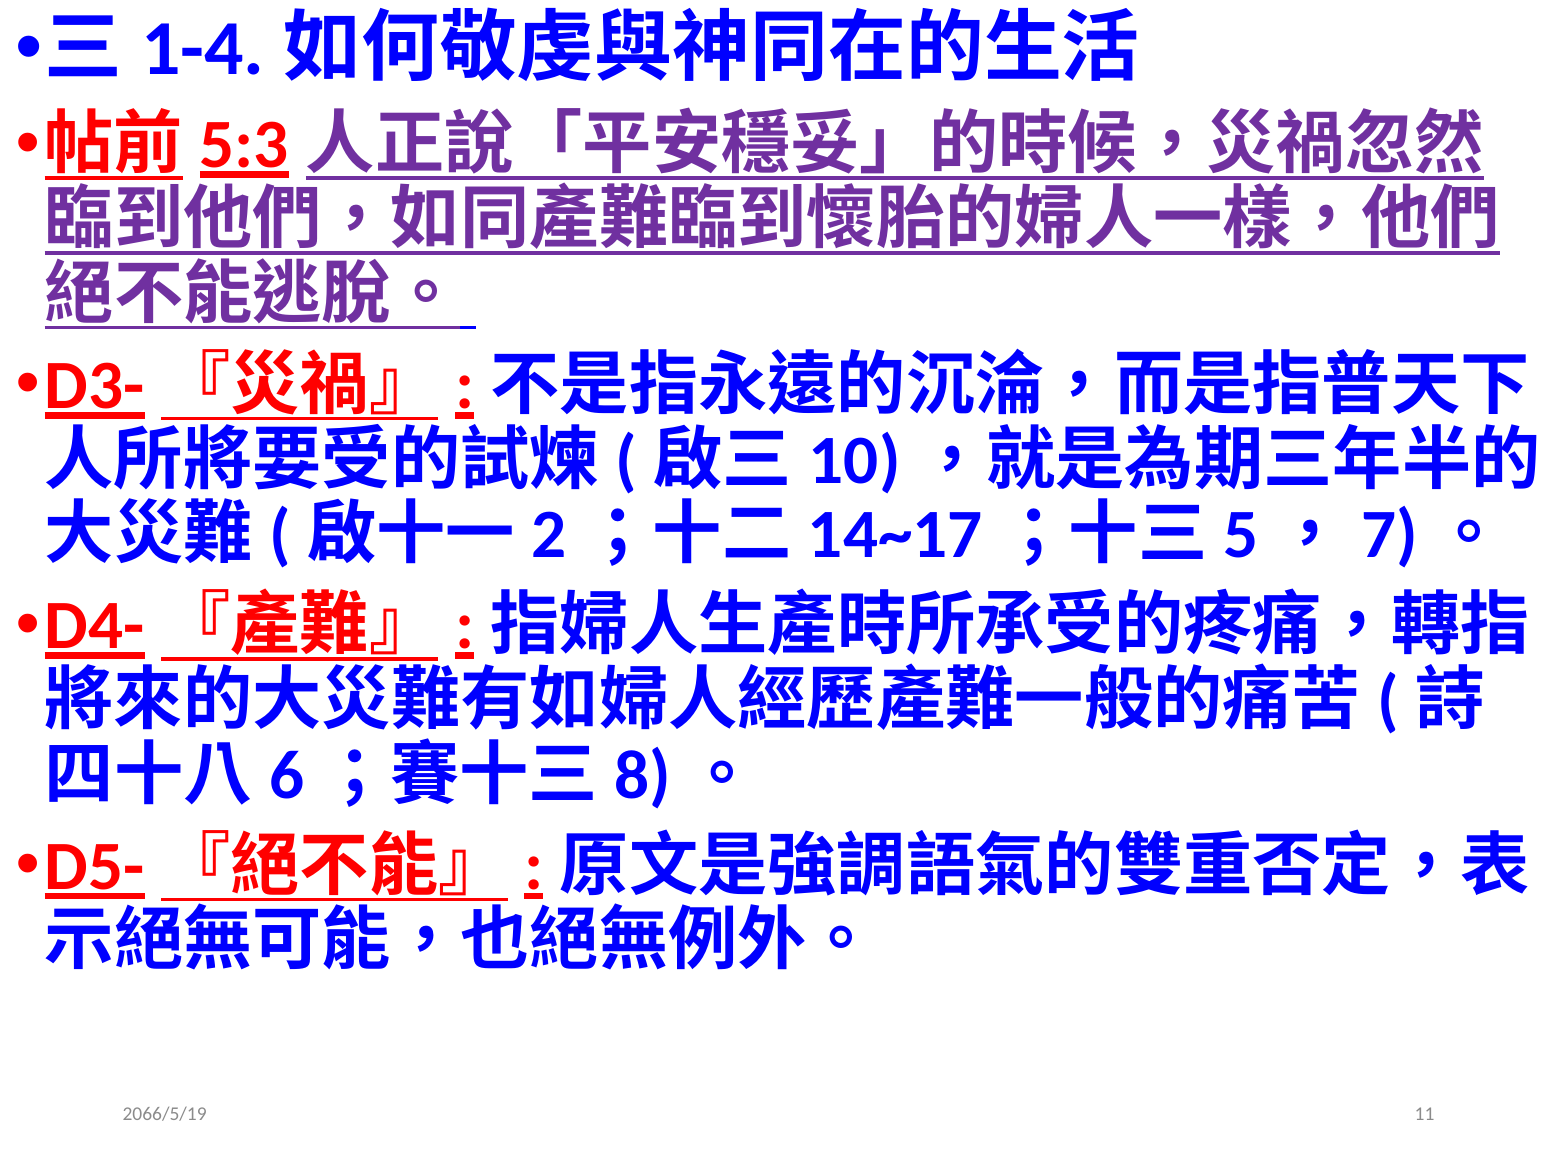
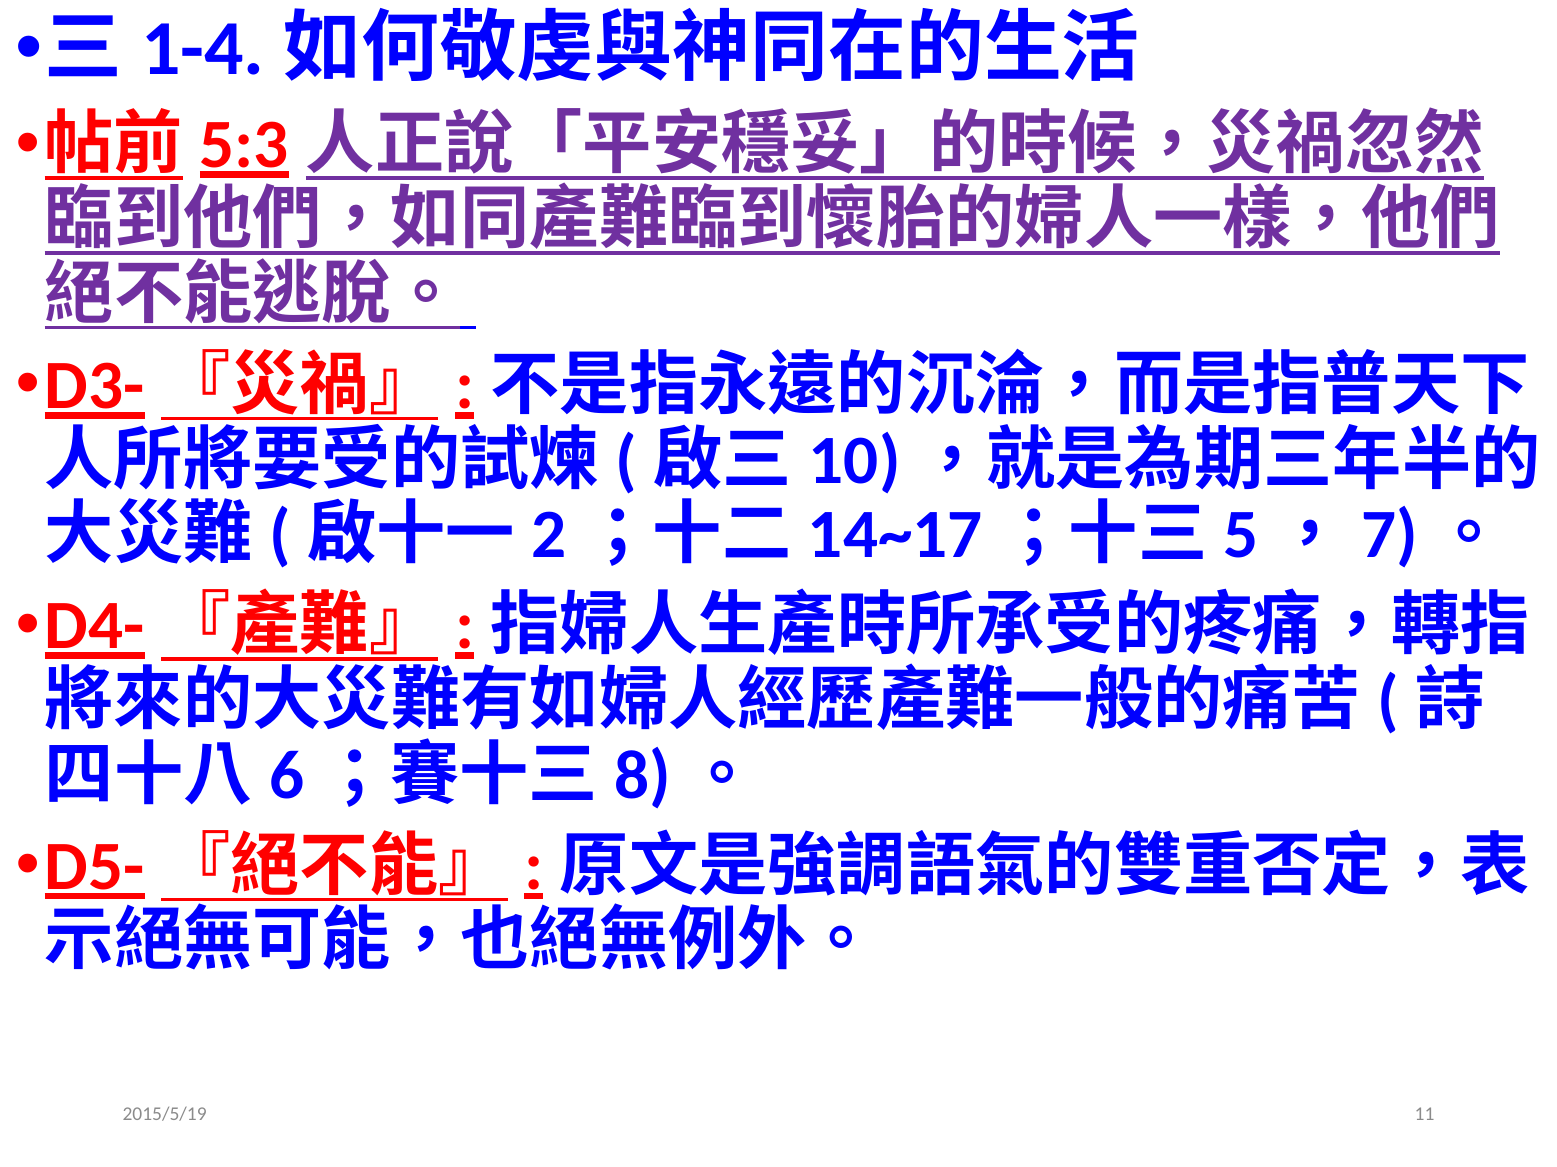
2066/5/19: 2066/5/19 -> 2015/5/19 (165, 1115)
